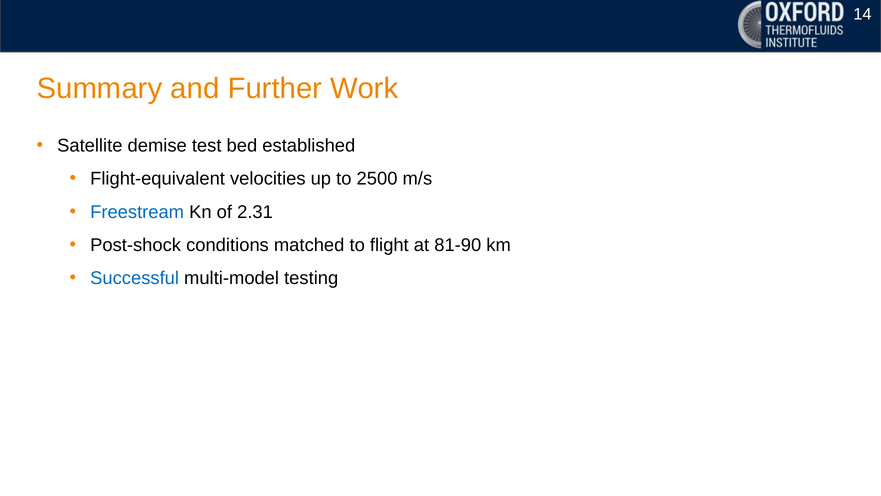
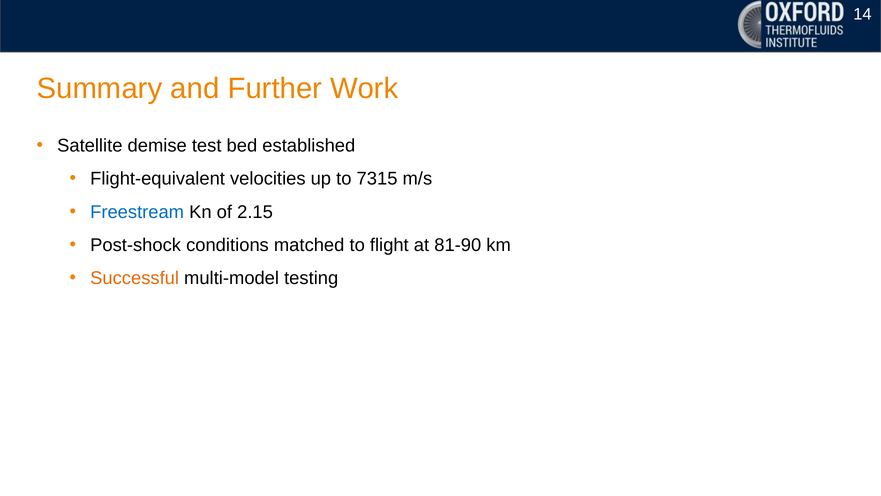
2500: 2500 -> 7315 (377, 179)
2.31: 2.31 -> 2.15 (255, 212)
Successful colour: blue -> orange (135, 278)
